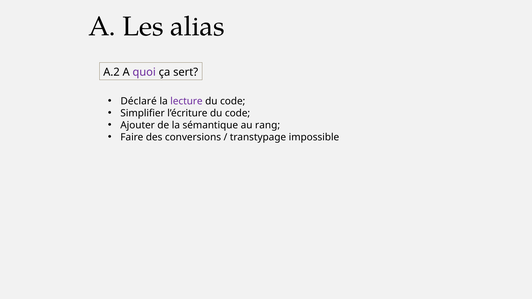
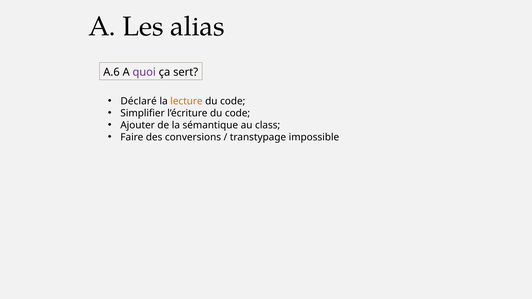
A.2: A.2 -> A.6 (112, 72)
lecture colour: purple -> orange (186, 101)
rang: rang -> class (268, 125)
